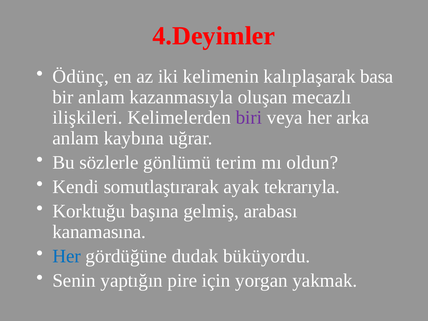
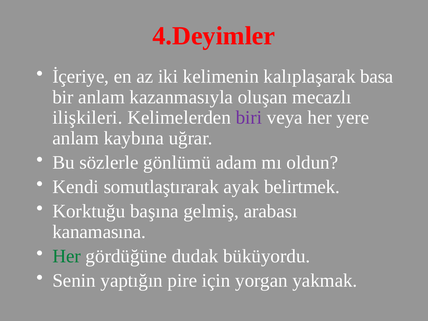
Ödünç: Ödünç -> İçeriye (81, 77)
arka: arka -> yere (353, 118)
terim: terim -> adam (236, 163)
tekrarıyla: tekrarıyla -> belirtmek (302, 187)
Her colour: blue -> green (67, 256)
